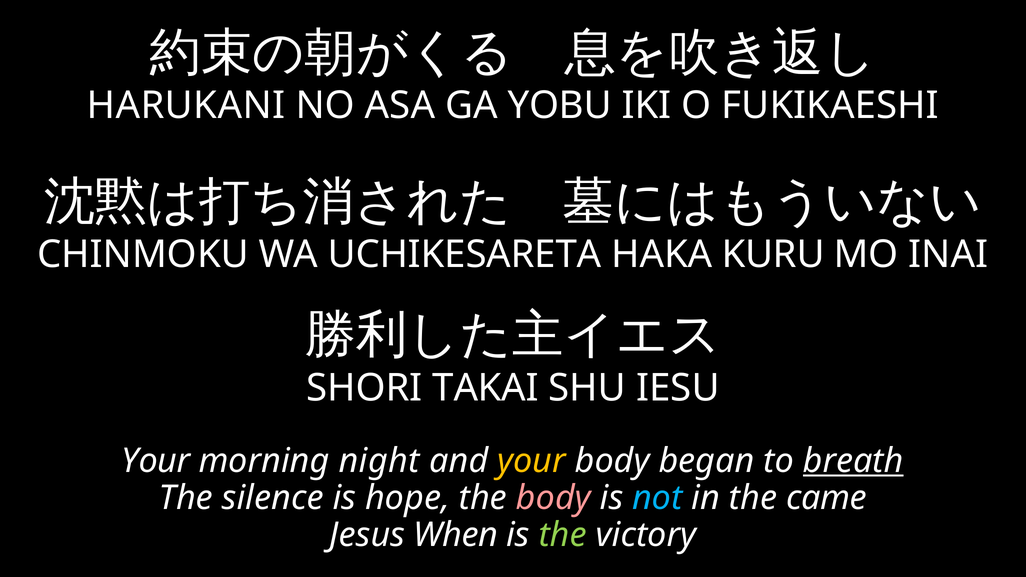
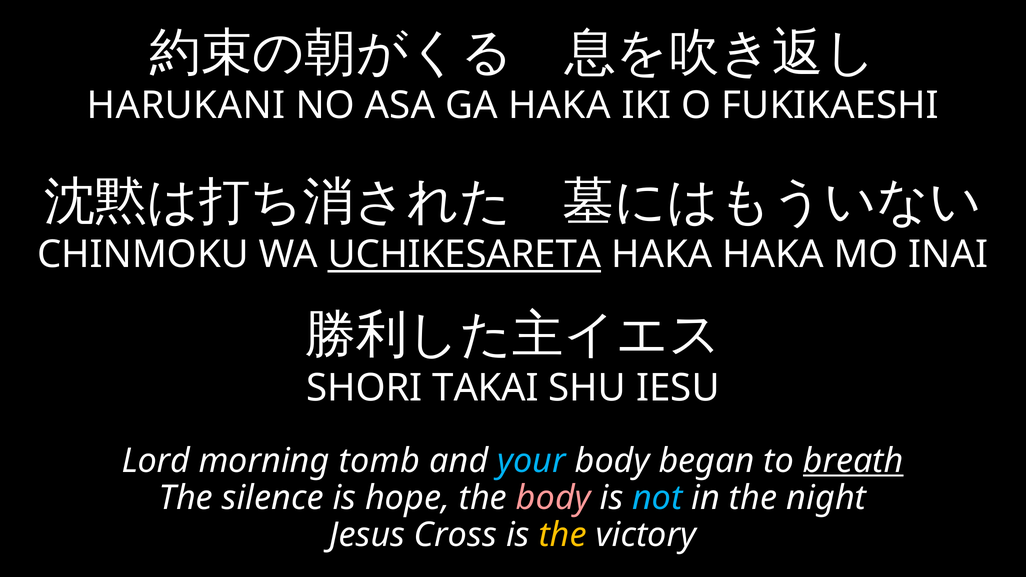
GA YOBU: YOBU -> HAKA (559, 106)
UCHIKESARETA underline: none -> present (465, 255)
HAKA KURU: KURU -> HAKA (773, 255)
Your: Your -> Lord (156, 461)
night: night -> tomb (379, 461)
your colour: yellow -> light blue (532, 461)
came: came -> night (826, 498)
When: When -> Cross (456, 535)
the colour: light green -> yellow (563, 535)
